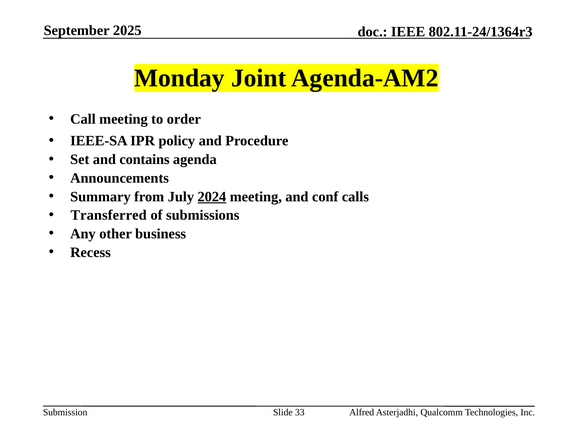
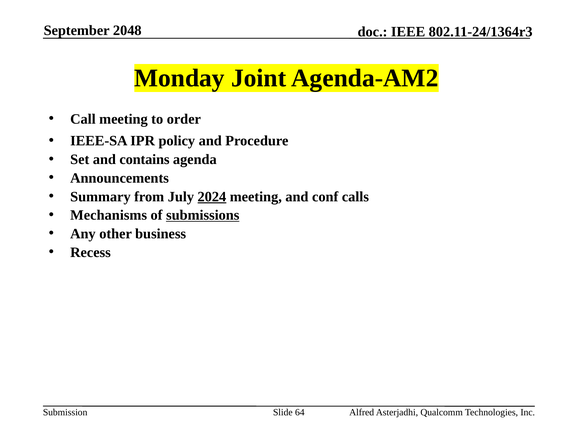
2025: 2025 -> 2048 (127, 30)
Transferred: Transferred -> Mechanisms (109, 215)
submissions underline: none -> present (203, 215)
33: 33 -> 64 (300, 412)
